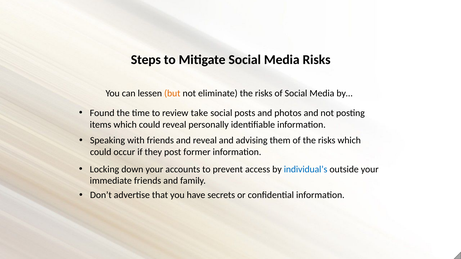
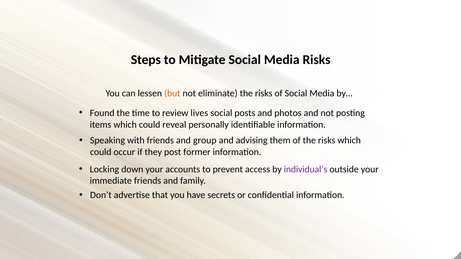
take: take -> lives (199, 113)
and reveal: reveal -> group (205, 141)
individual’s colour: blue -> purple (306, 169)
